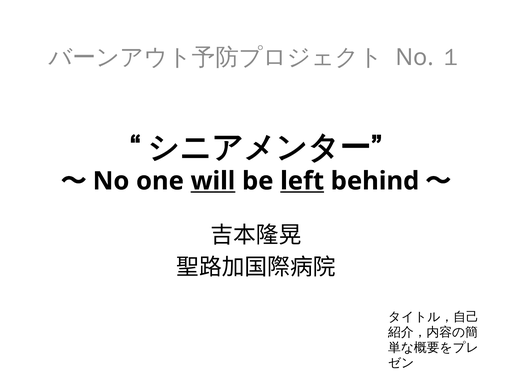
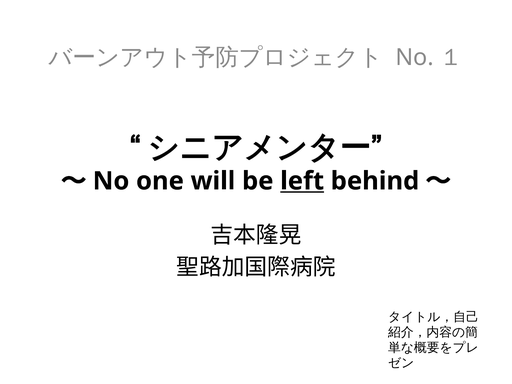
will underline: present -> none (213, 181)
